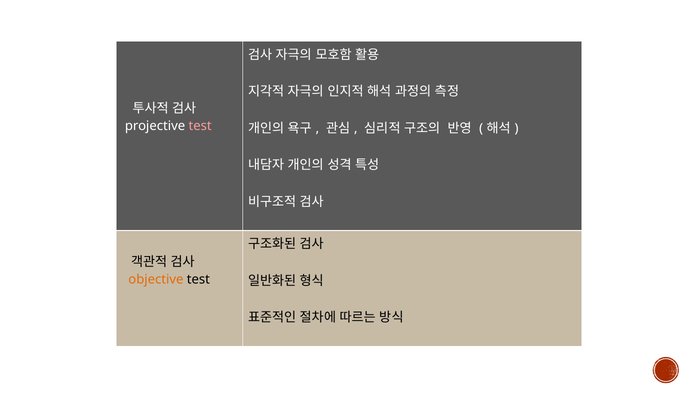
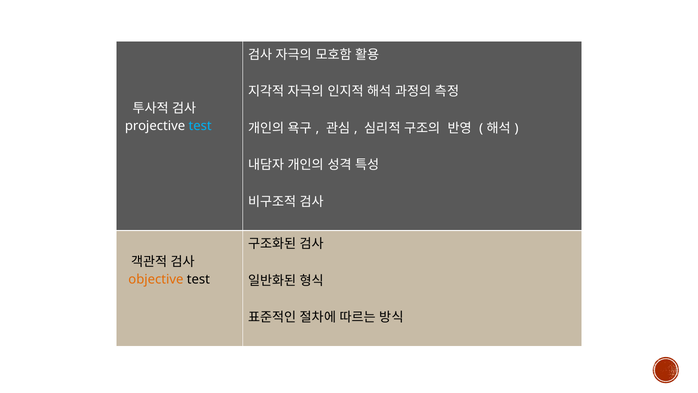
test colour: pink -> light blue (200, 126)
